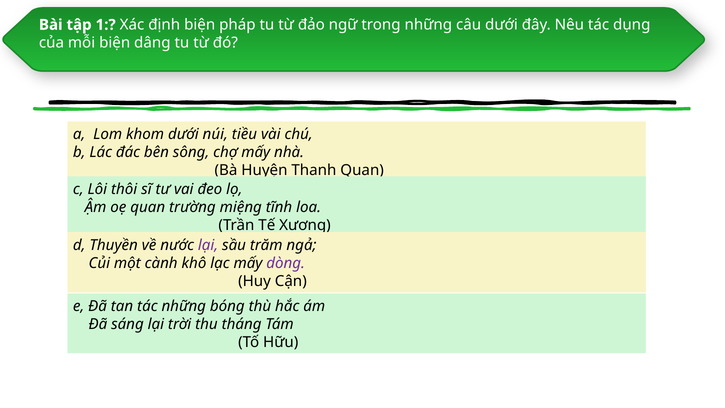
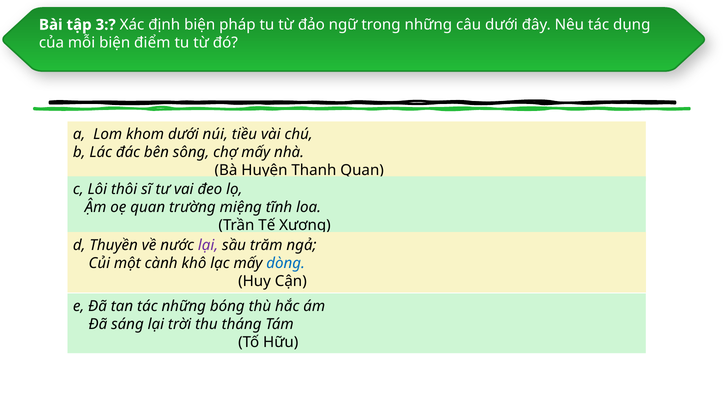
1: 1 -> 3 (106, 25)
dâng: dâng -> điểm (152, 43)
dòng colour: purple -> blue (286, 263)
